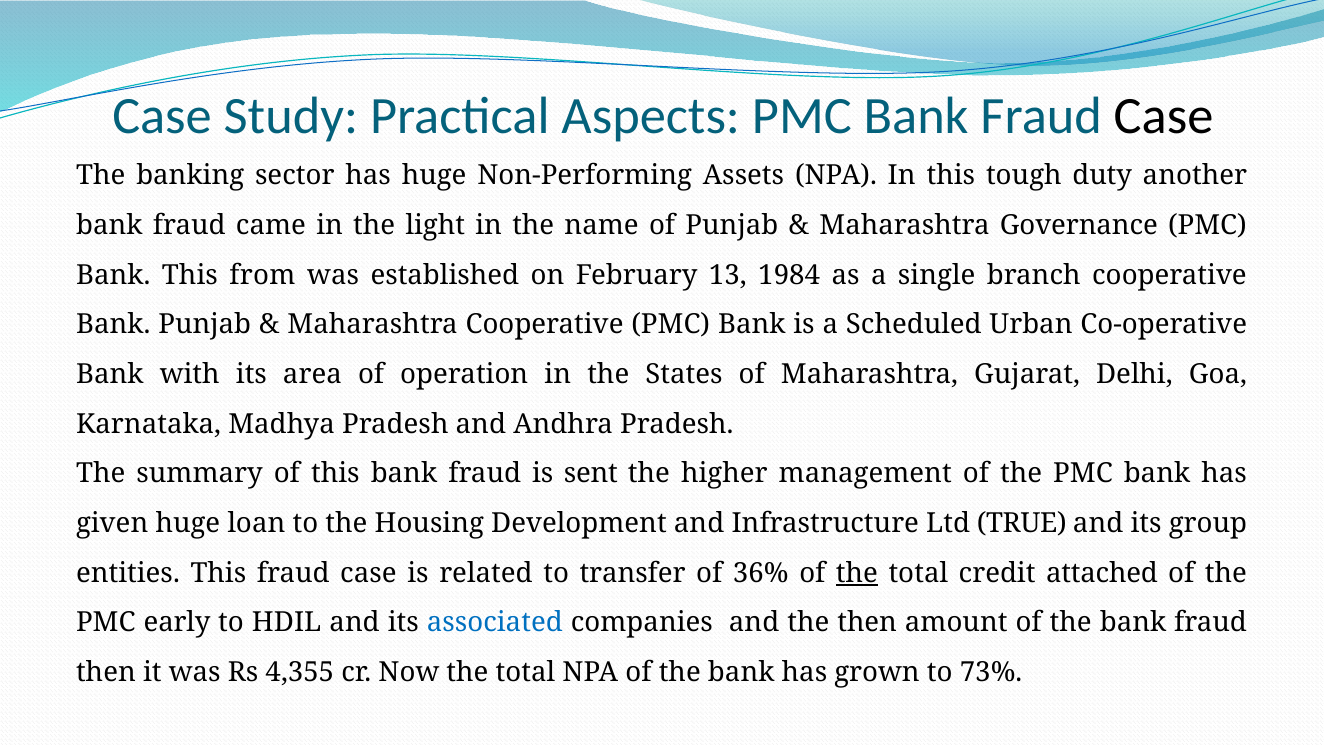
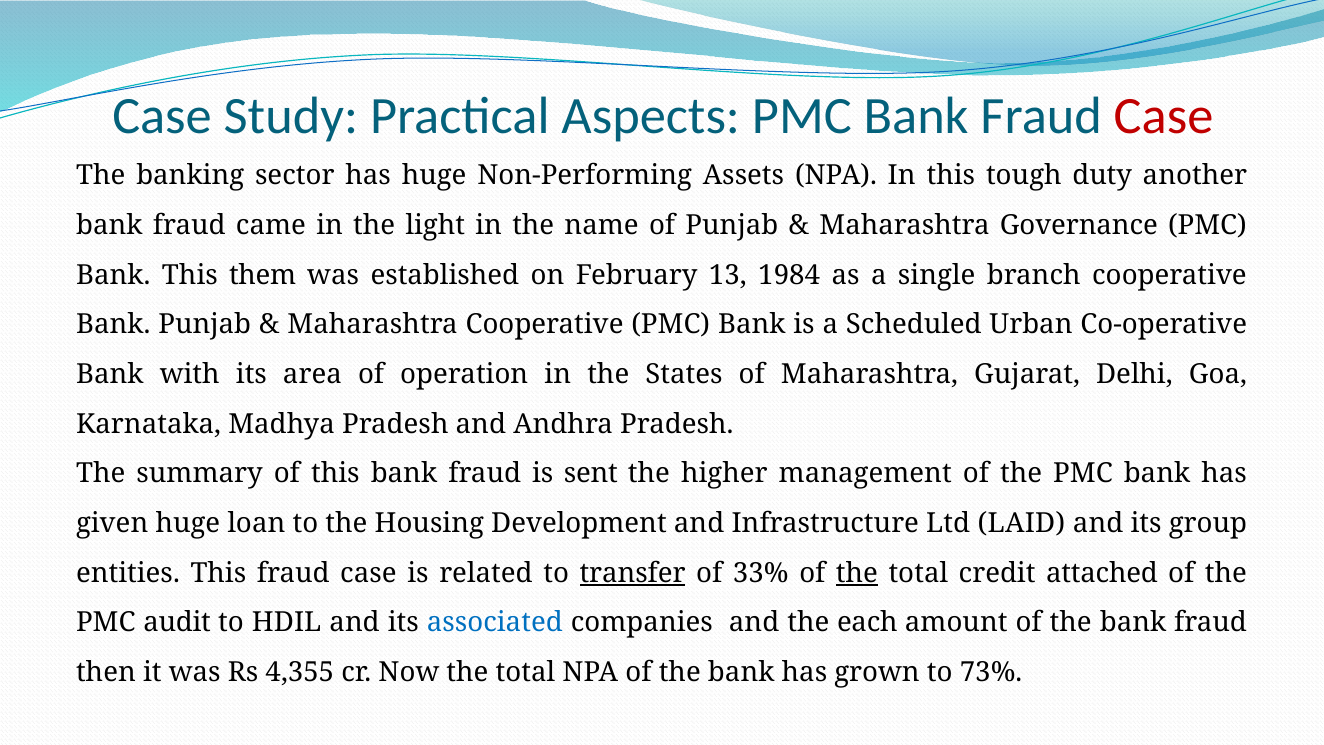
Case colour: black -> red (1164, 116)
from: from -> them (263, 275)
TRUE: TRUE -> LAID (1021, 523)
transfer underline: none -> present (633, 573)
36%: 36% -> 33% (761, 573)
early: early -> audit (177, 622)
the then: then -> each (867, 622)
